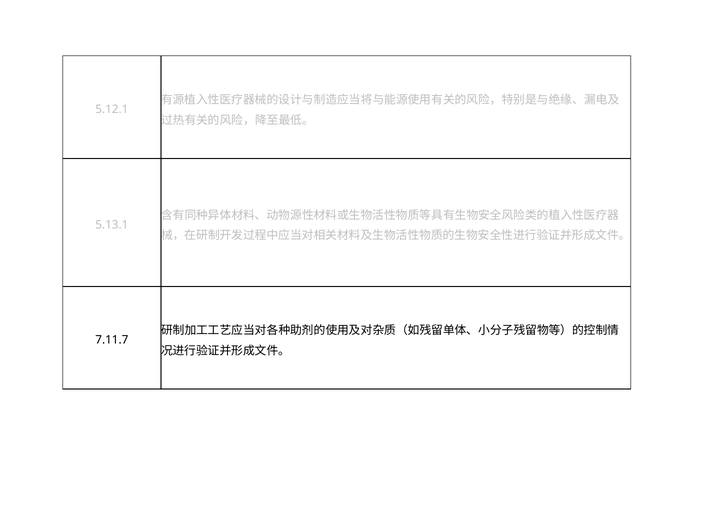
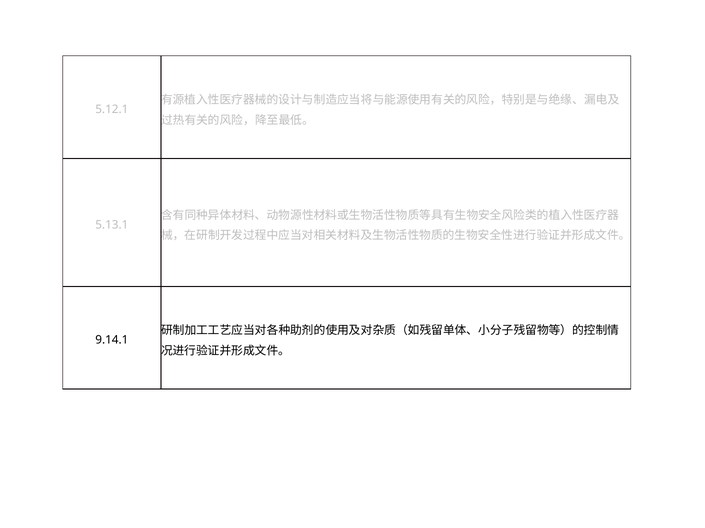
7.11.7: 7.11.7 -> 9.14.1 (112, 341)
